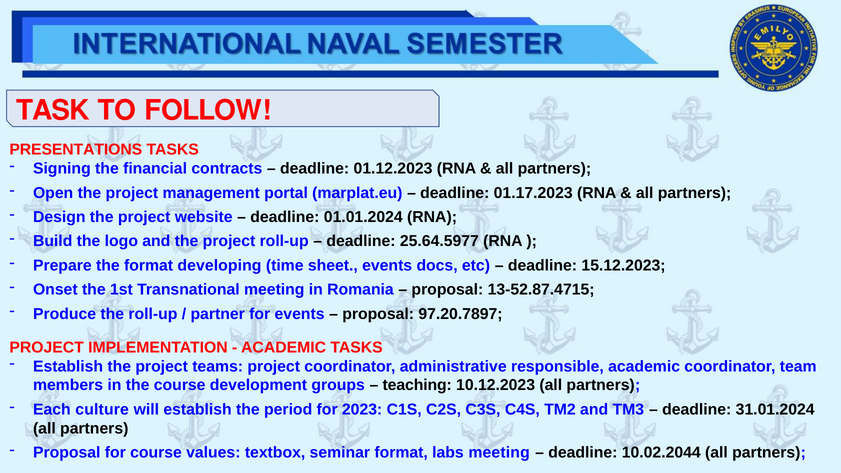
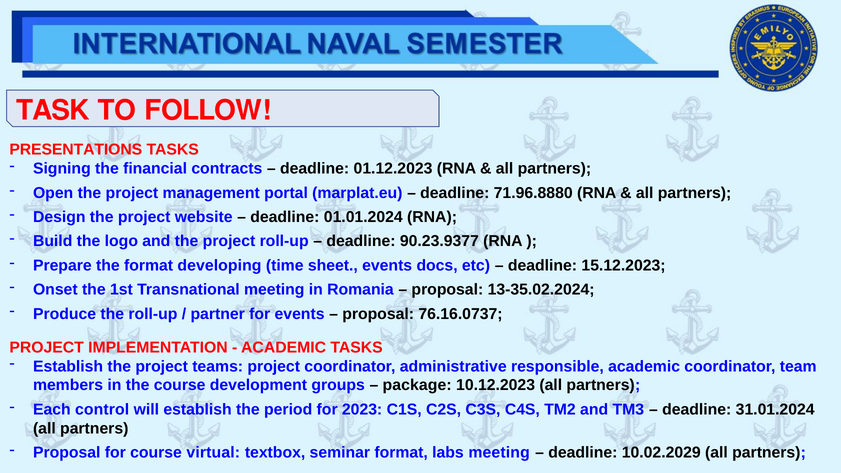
01.17.2023: 01.17.2023 -> 71.96.8880 (533, 193)
25.64.5977: 25.64.5977 -> 90.23.9377 (439, 241)
13-52.87.4715: 13-52.87.4715 -> 13-35.02.2024 (541, 290)
97.20.7897: 97.20.7897 -> 76.16.0737 (461, 314)
teaching: teaching -> package (417, 385)
culture: culture -> control (102, 410)
values: values -> virtual (213, 453)
10.02.2044: 10.02.2044 -> 10.02.2029 (661, 453)
